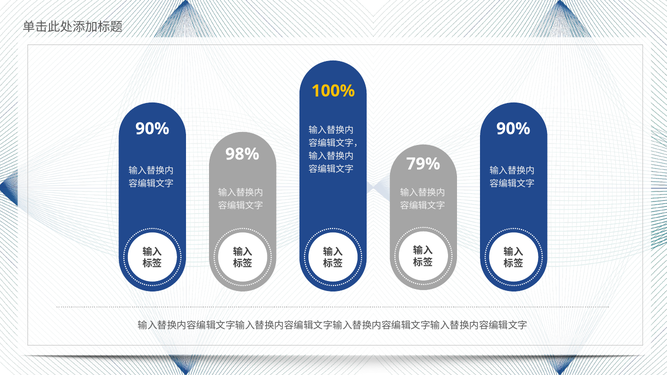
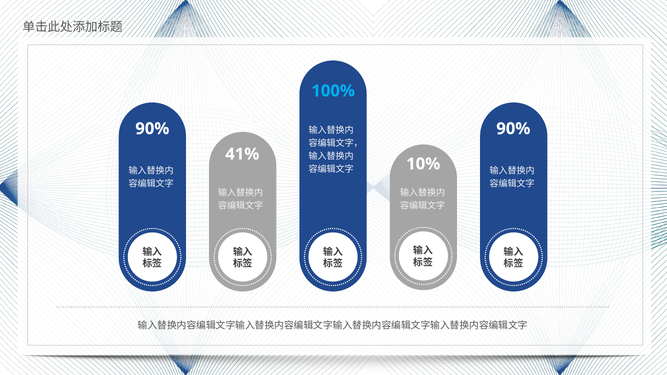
100% colour: yellow -> light blue (333, 91)
98%: 98% -> 41% (242, 154)
79%: 79% -> 10% (423, 164)
